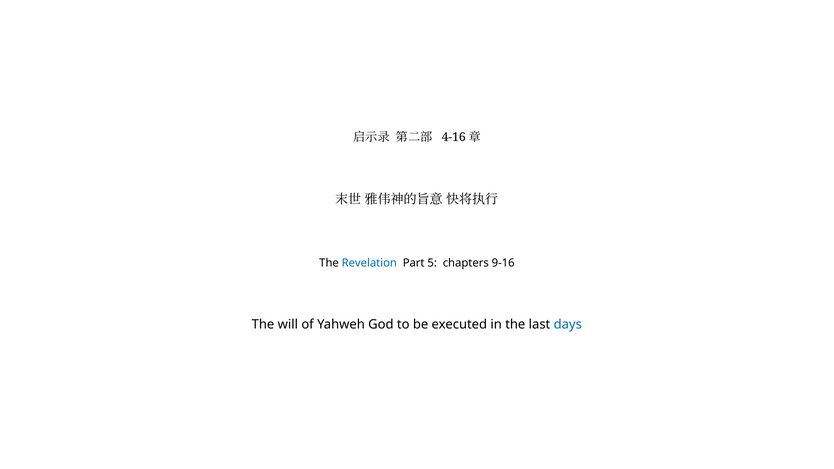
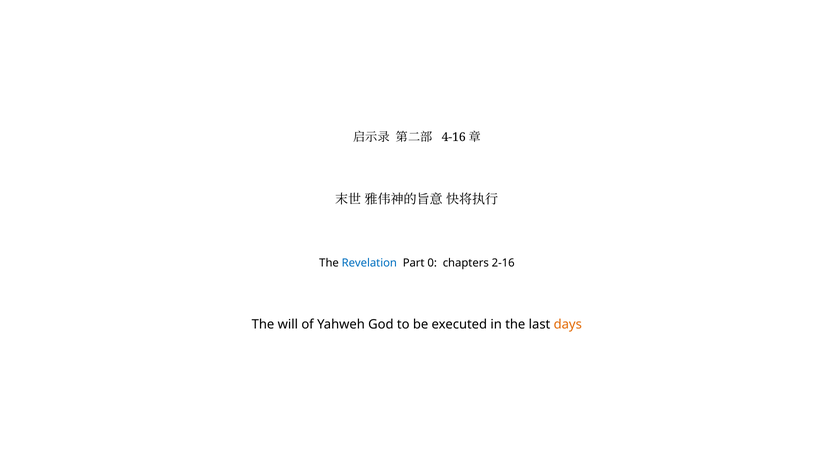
5: 5 -> 0 (432, 263)
9-16: 9-16 -> 2-16 (503, 263)
days colour: blue -> orange (568, 324)
